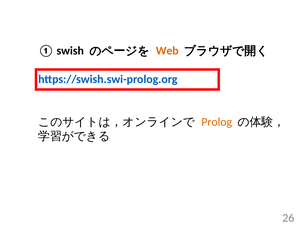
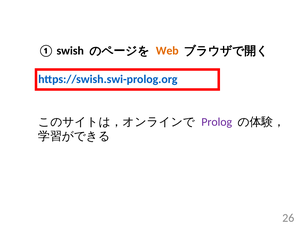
Prolog colour: orange -> purple (217, 122)
